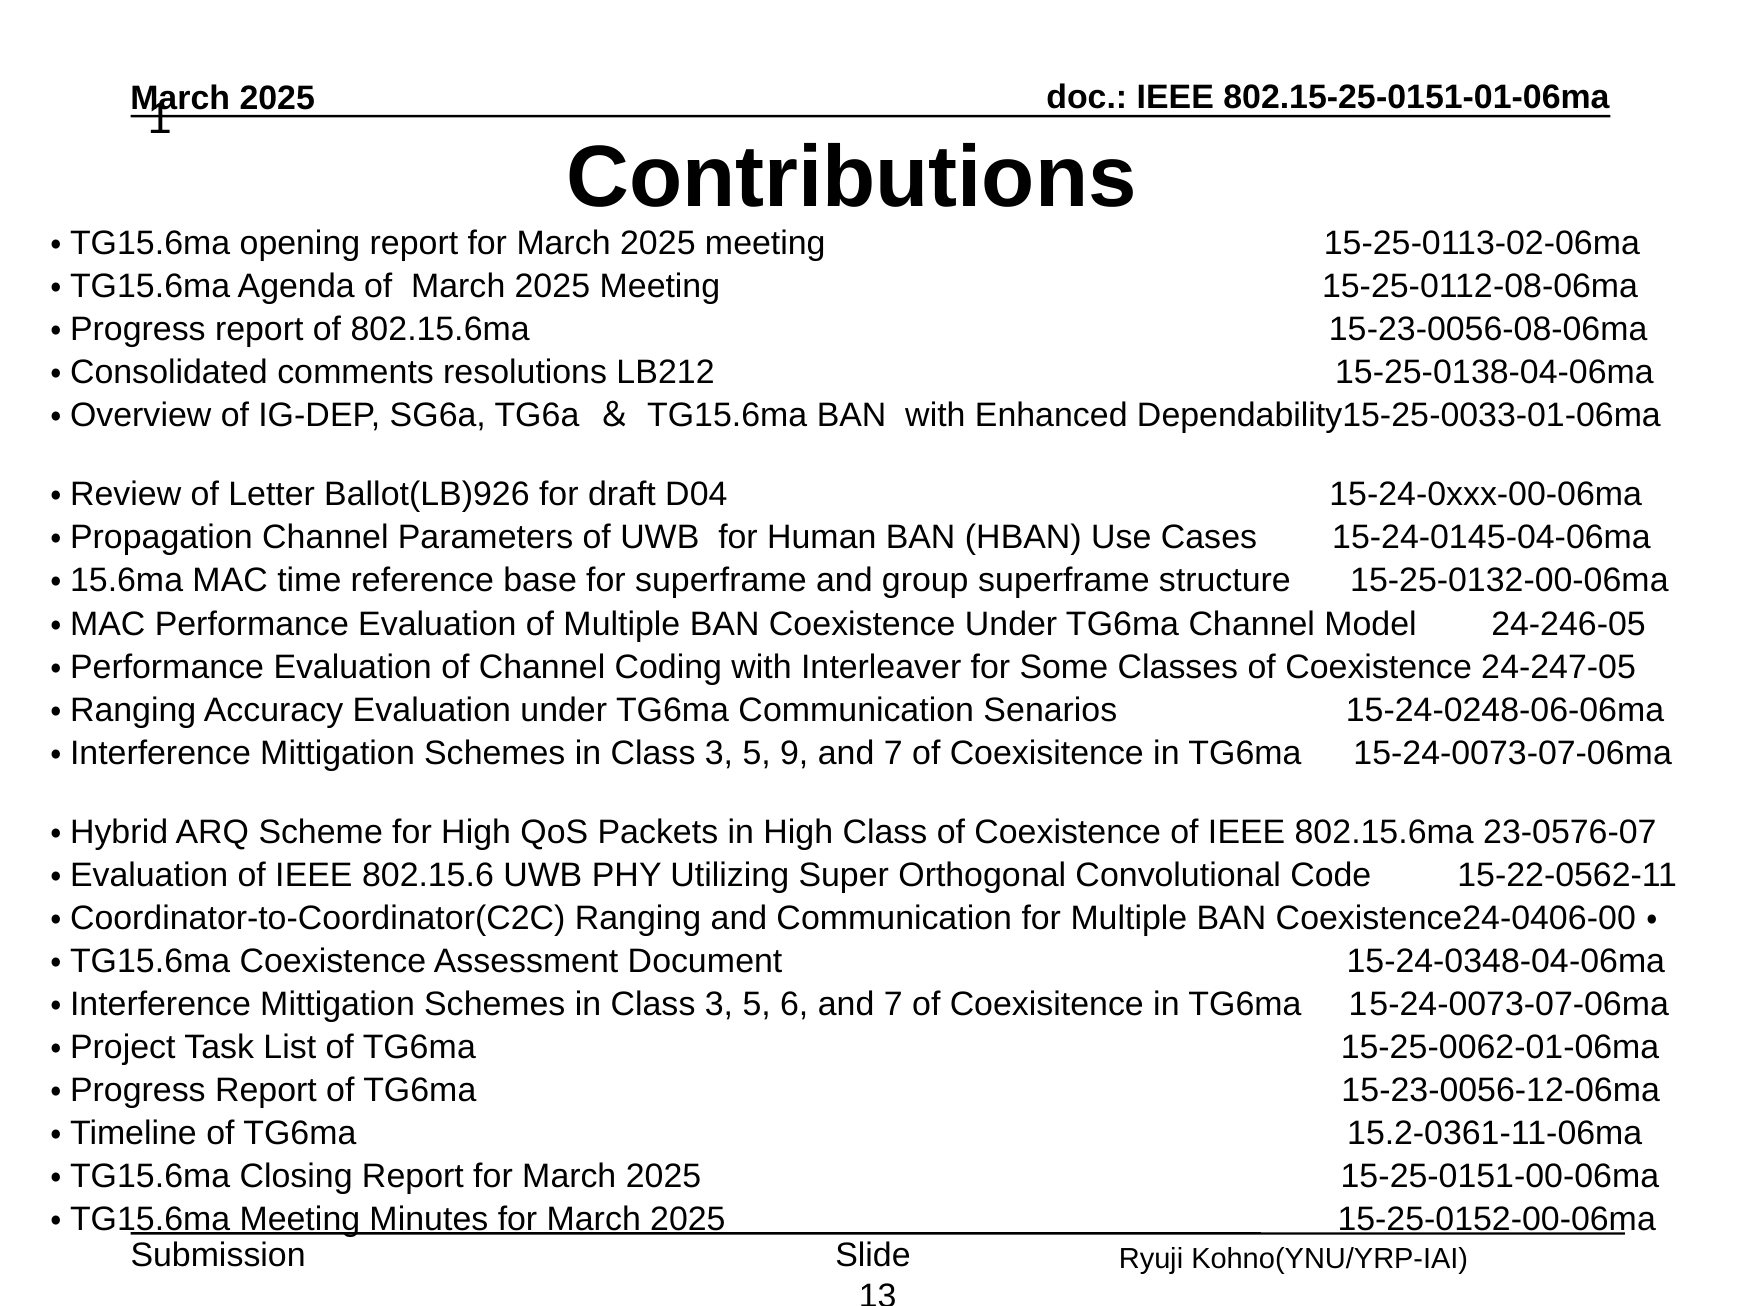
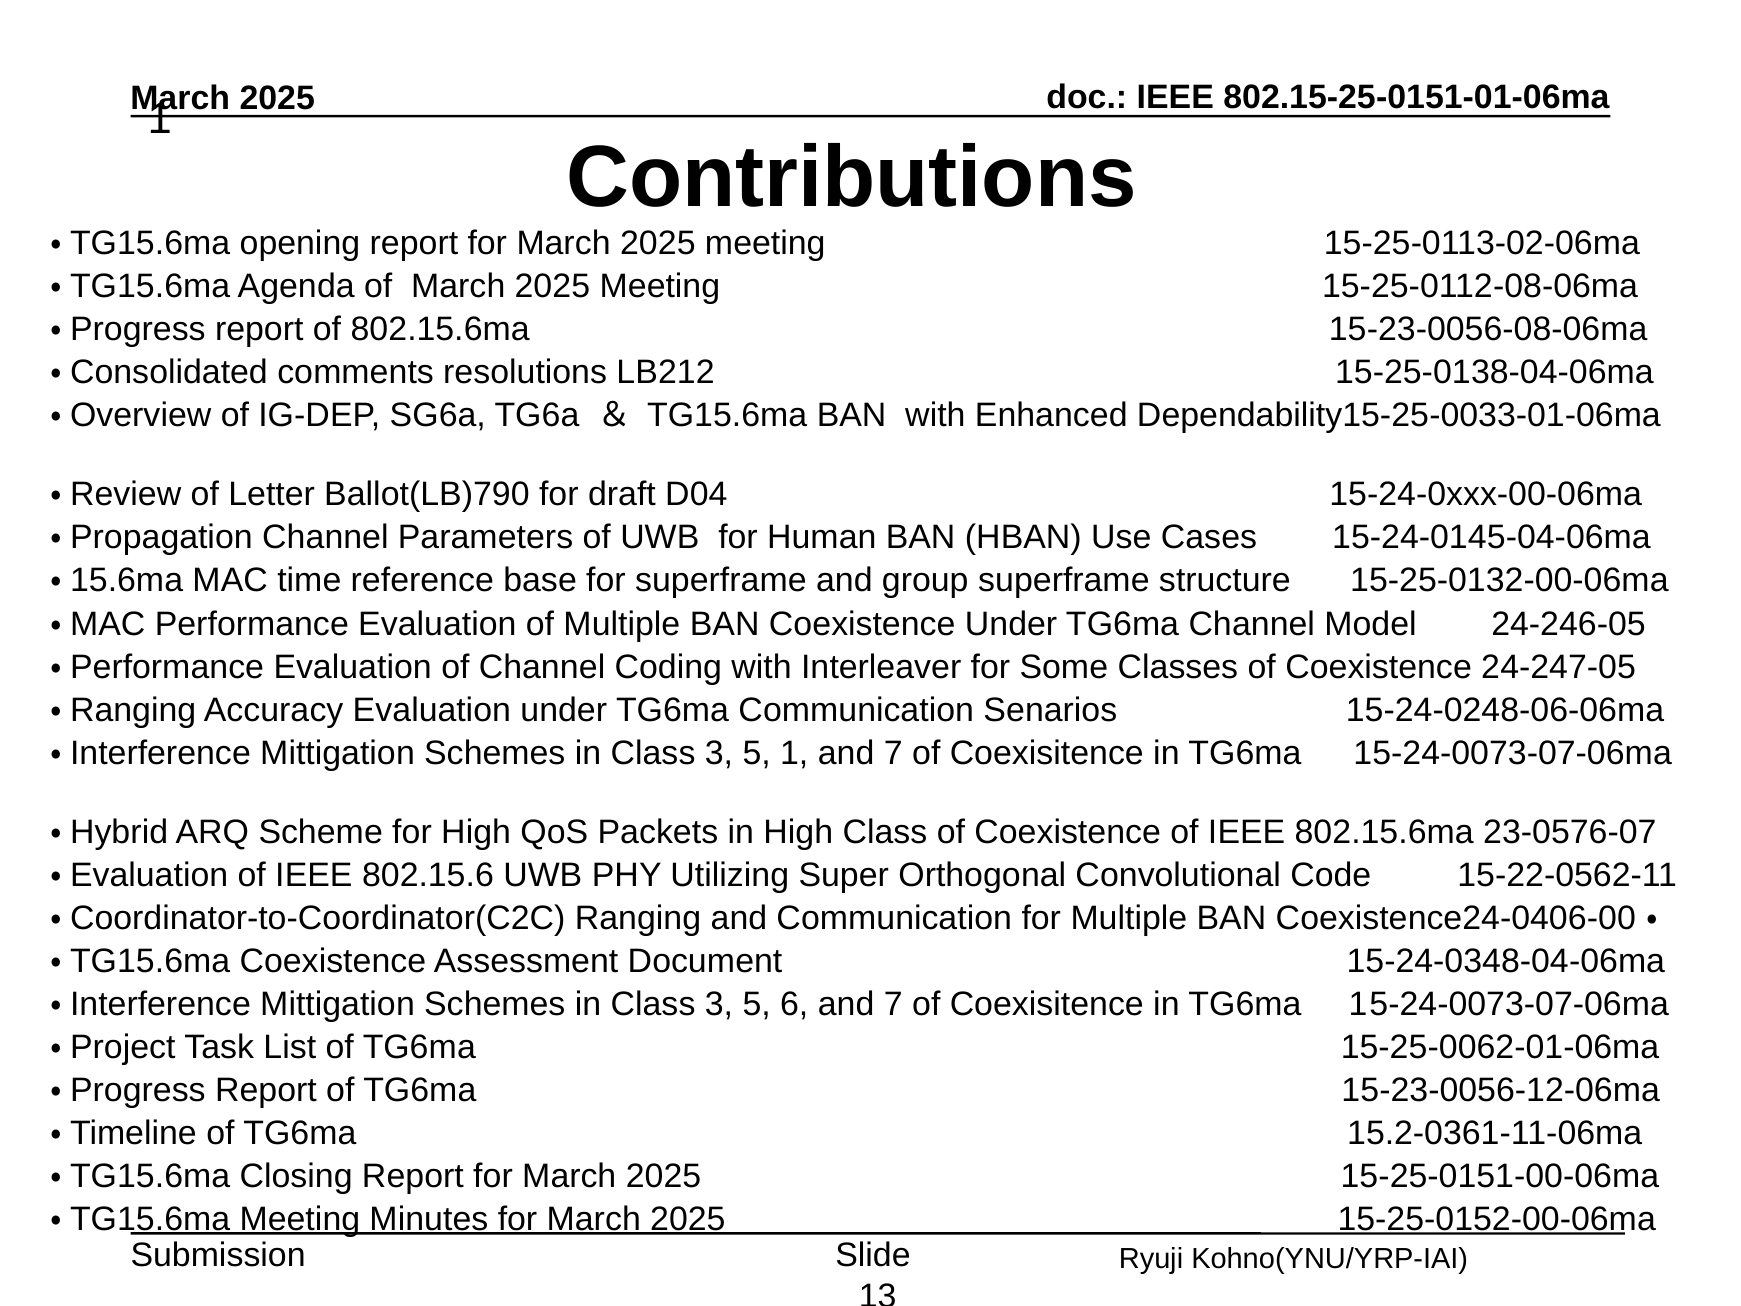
Ballot(LB)926: Ballot(LB)926 -> Ballot(LB)790 (427, 495)
5 9: 9 -> 1 (794, 753)
